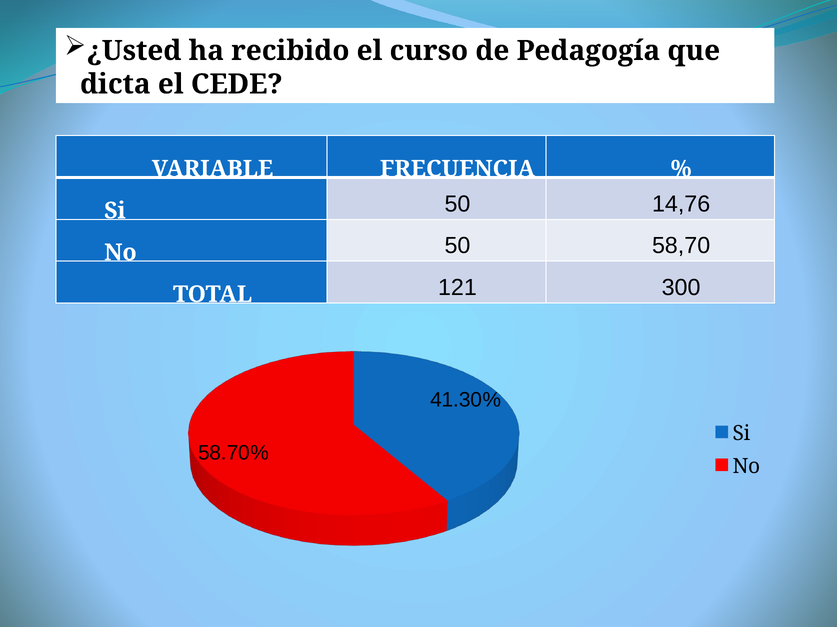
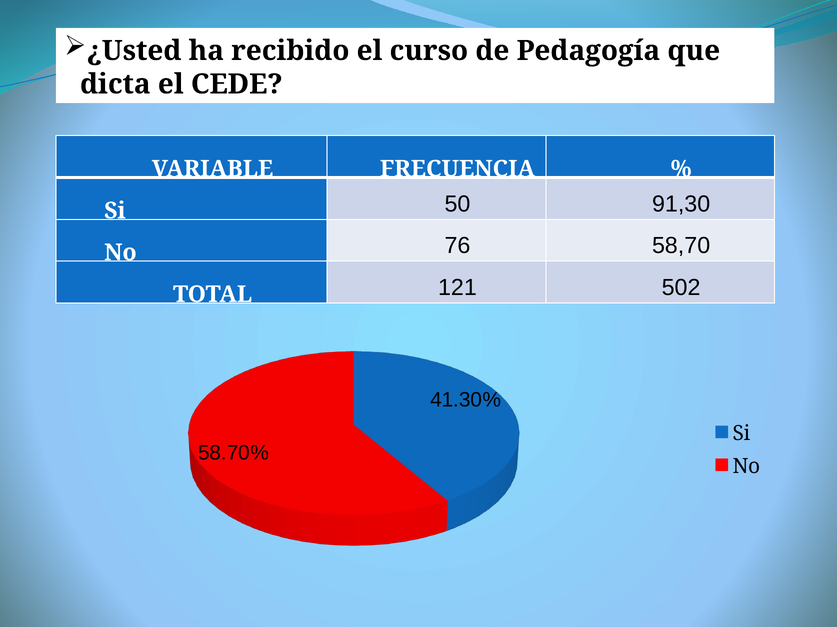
14,76: 14,76 -> 91,30 (681, 204)
50: 50 -> 76 (458, 246)
300: 300 -> 502 (681, 288)
